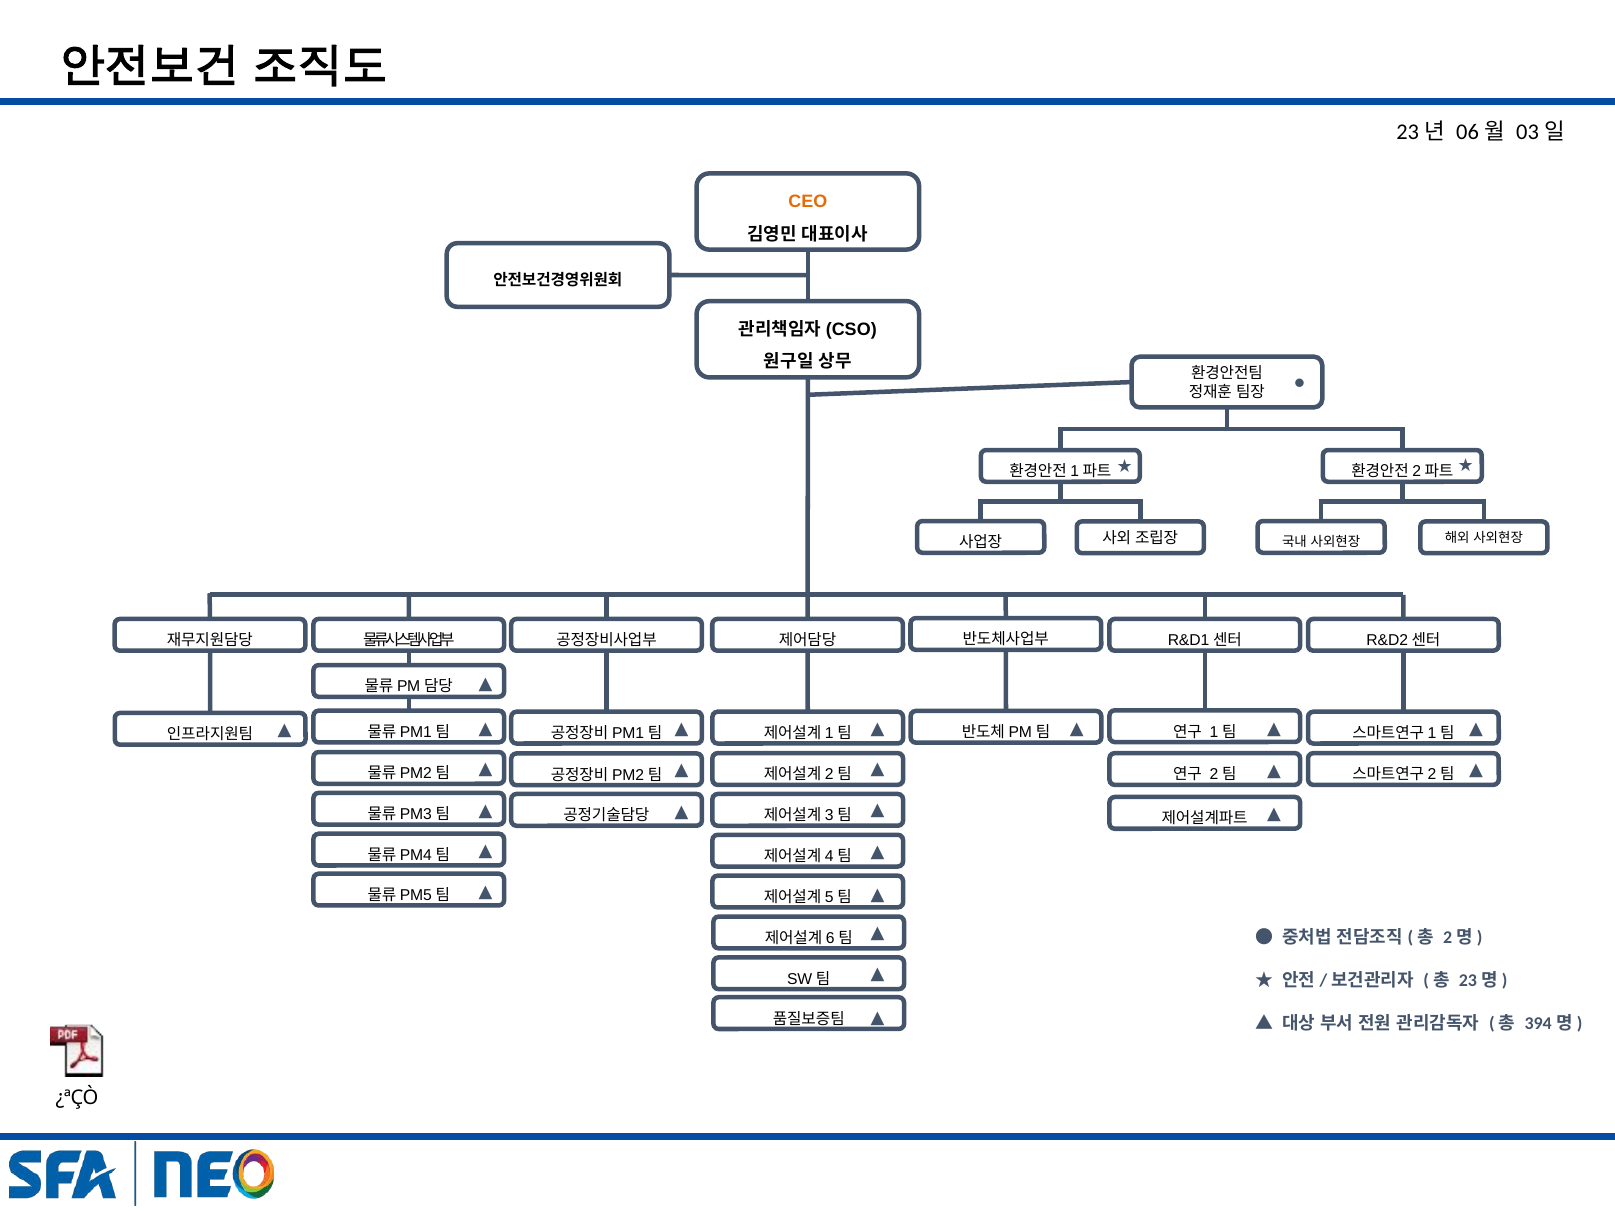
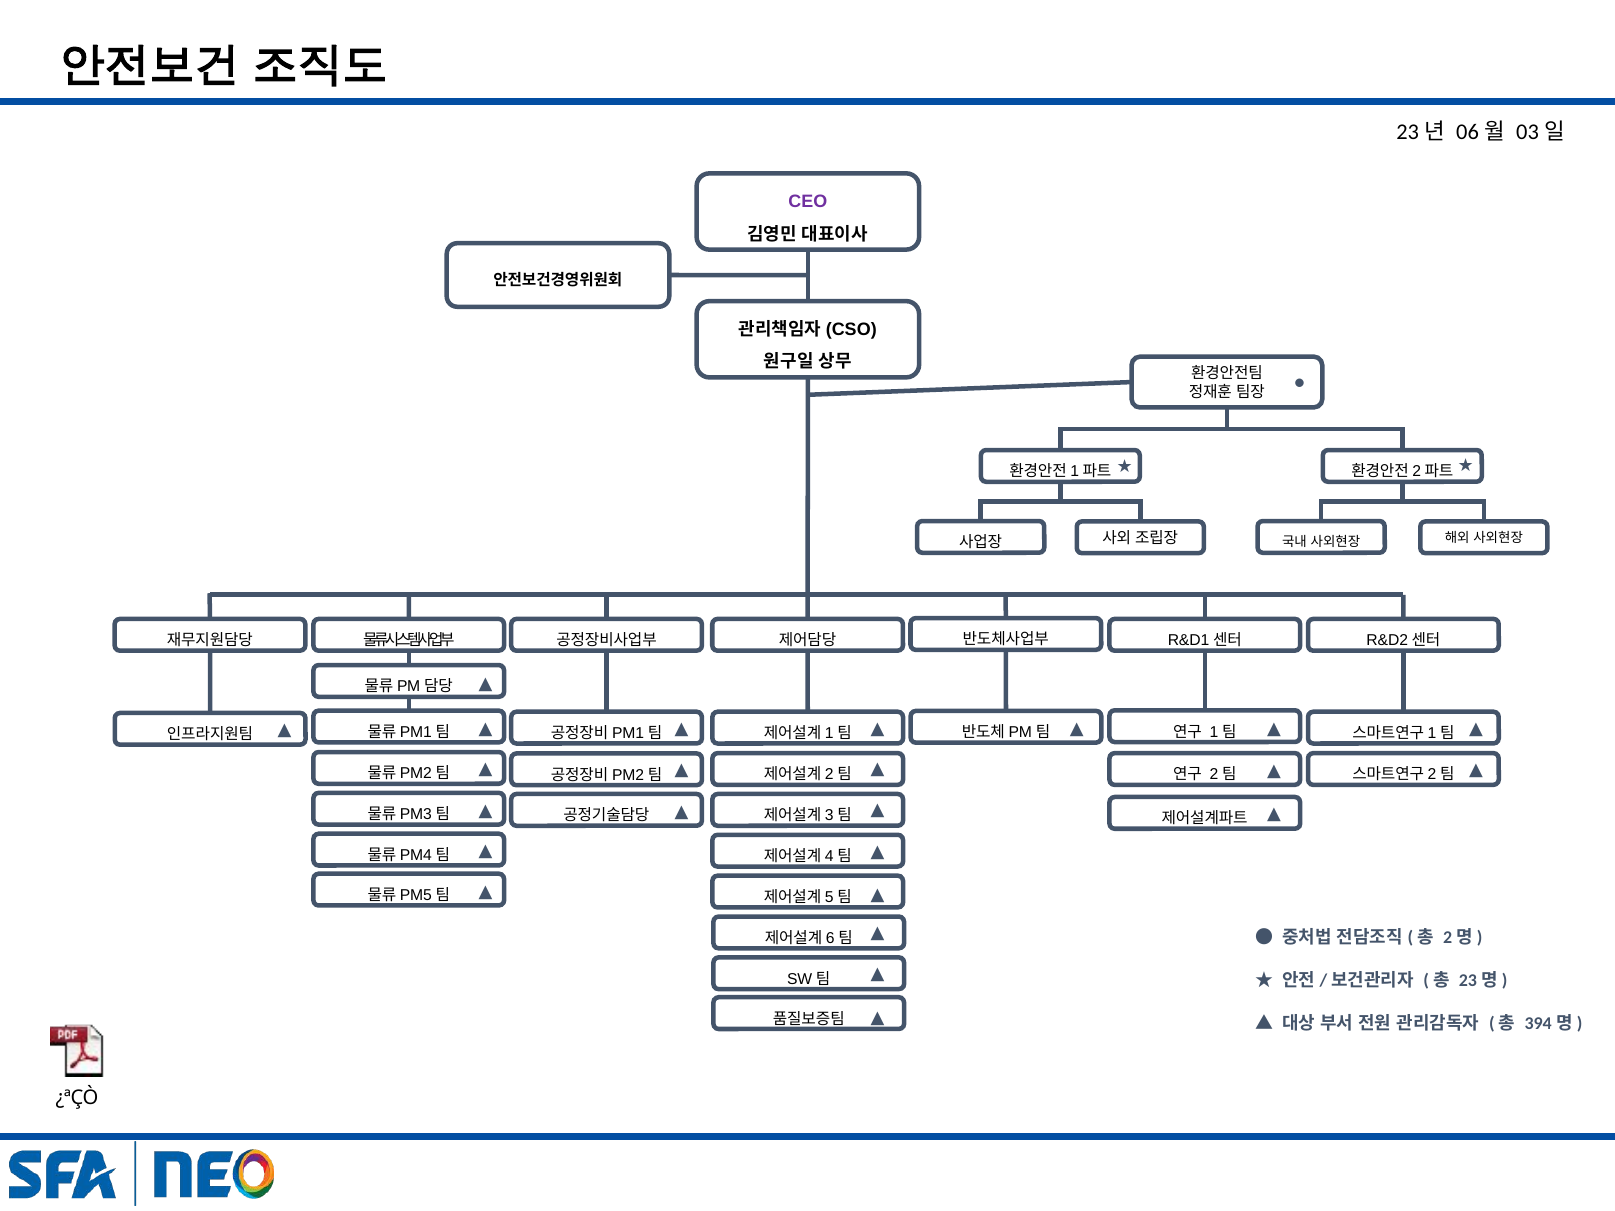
CEO colour: orange -> purple (808, 202)
